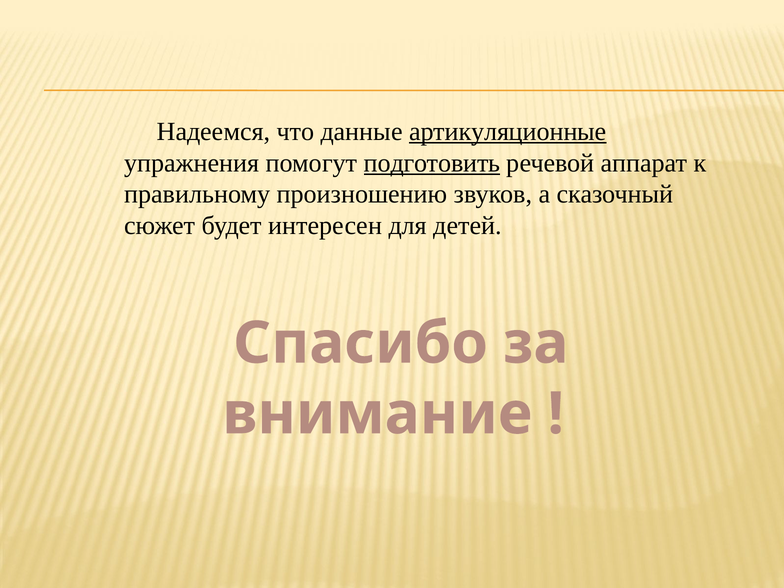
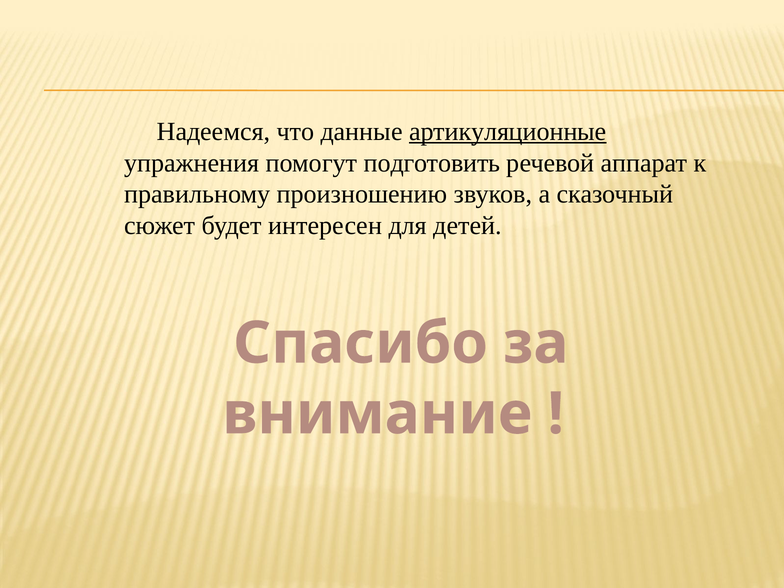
подготовить underline: present -> none (432, 163)
